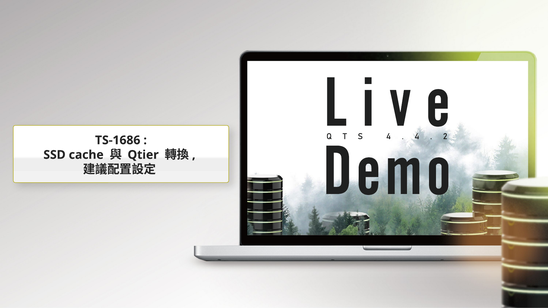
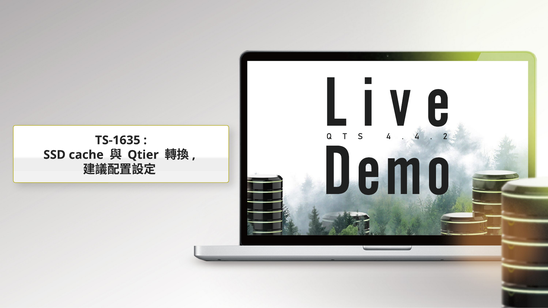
TS-1686: TS-1686 -> TS-1635 (118, 140)
